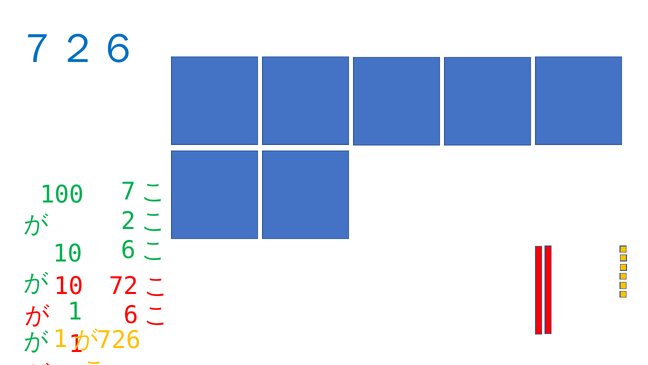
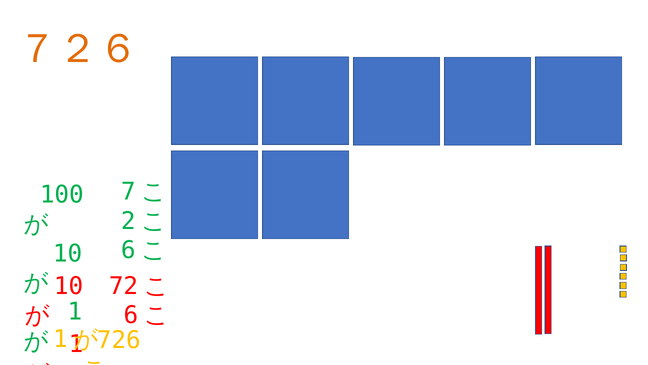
７２６ colour: blue -> orange (78, 49)
